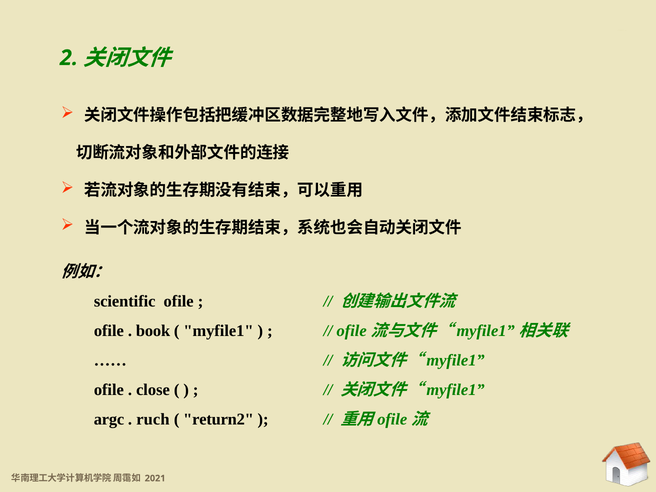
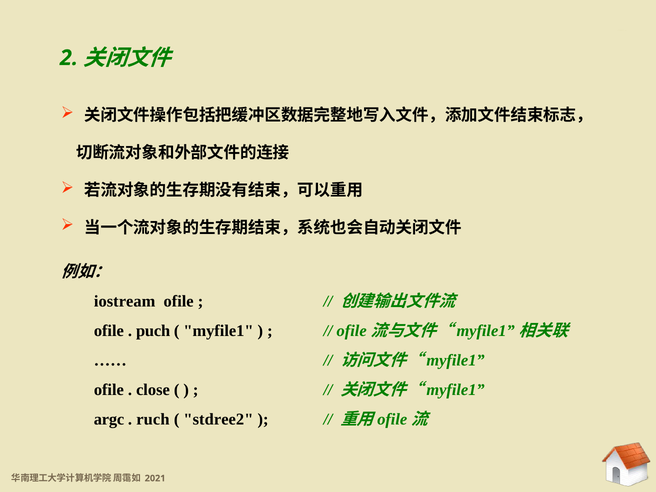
scientific: scientific -> iostream (125, 301)
book: book -> puch (153, 331)
return2: return2 -> stdree2 (218, 419)
